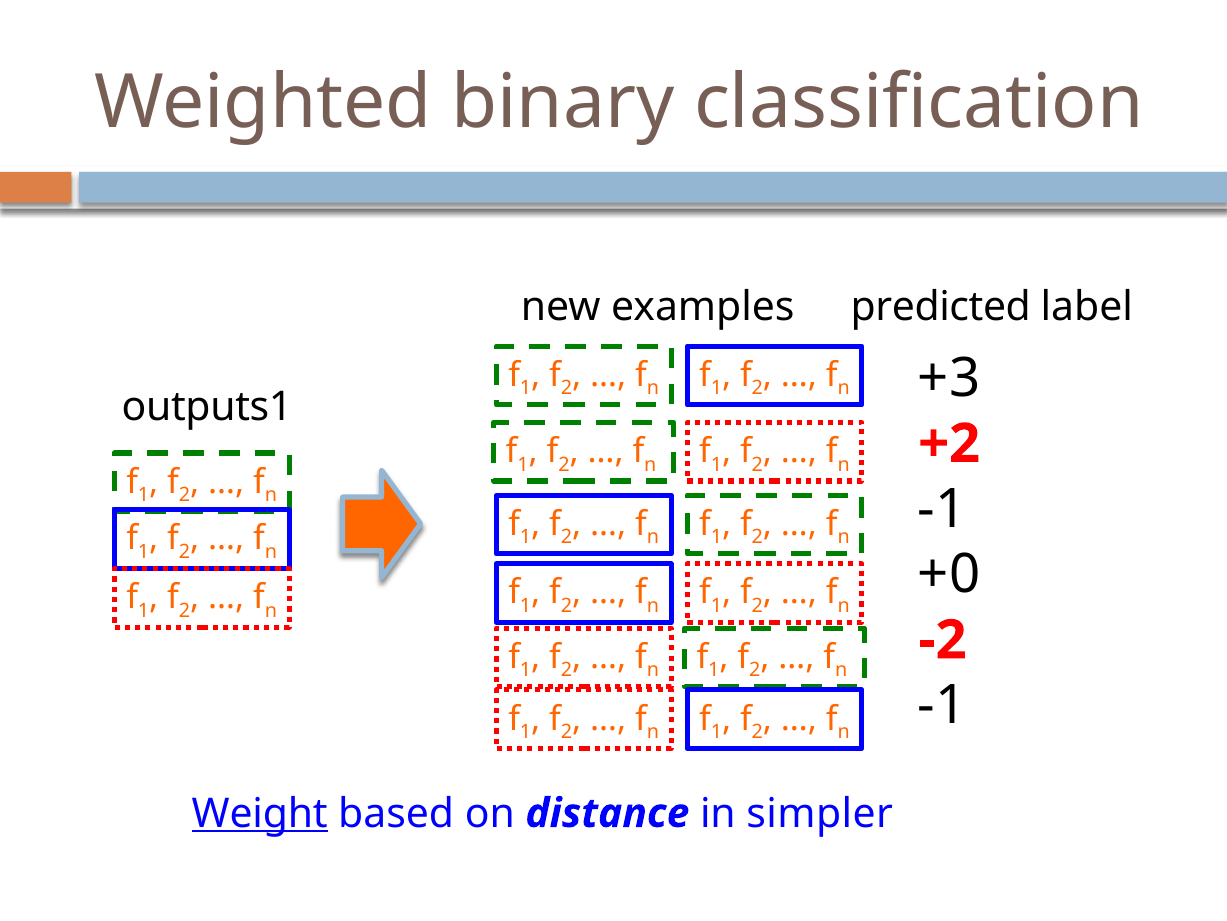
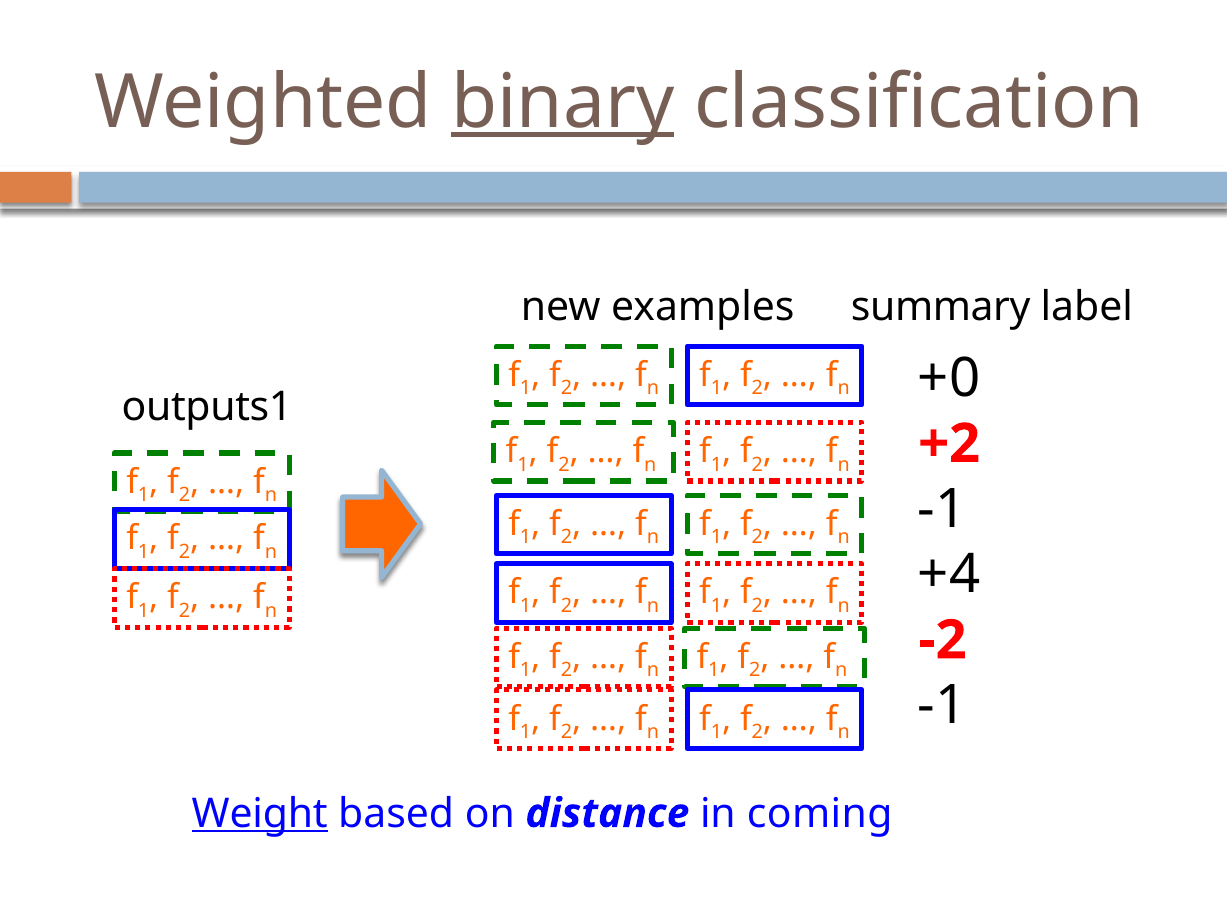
binary underline: none -> present (563, 102)
predicted: predicted -> summary (941, 307)
+3: +3 -> +0 (949, 378)
+0: +0 -> +4 (949, 574)
simpler: simpler -> coming (820, 813)
